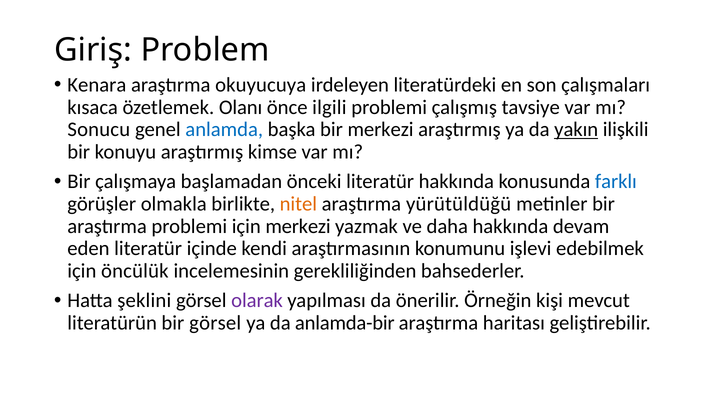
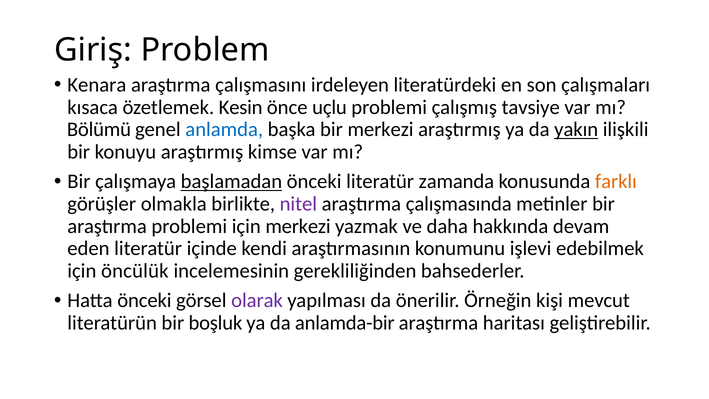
okuyucuya: okuyucuya -> çalışmasını (261, 85)
Olanı: Olanı -> Kesin (241, 107)
ilgili: ilgili -> uçlu (330, 107)
Sonucu: Sonucu -> Bölümü (99, 130)
başlamadan underline: none -> present (231, 181)
literatür hakkında: hakkında -> zamanda (456, 181)
farklı colour: blue -> orange (616, 181)
nitel colour: orange -> purple (298, 204)
yürütüldüğü: yürütüldüğü -> çalışmasında (459, 204)
Hatta şeklini: şeklini -> önceki (144, 300)
bir görsel: görsel -> boşluk (215, 323)
